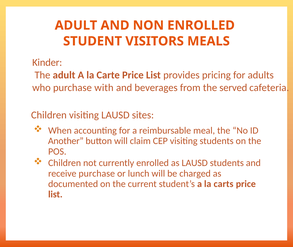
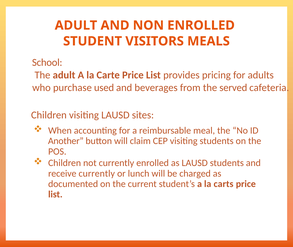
Kinder: Kinder -> School (47, 62)
with: with -> used (104, 87)
receive purchase: purchase -> currently (97, 173)
